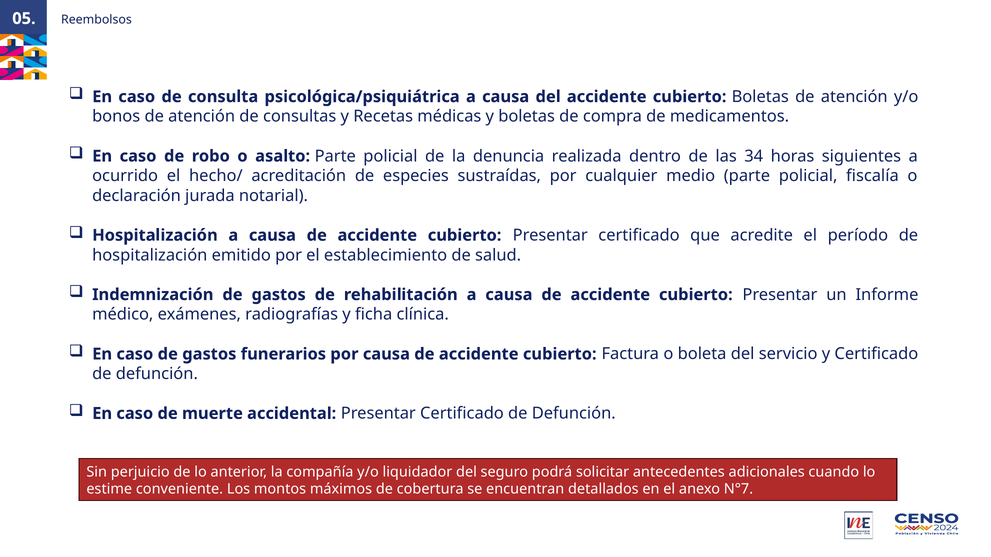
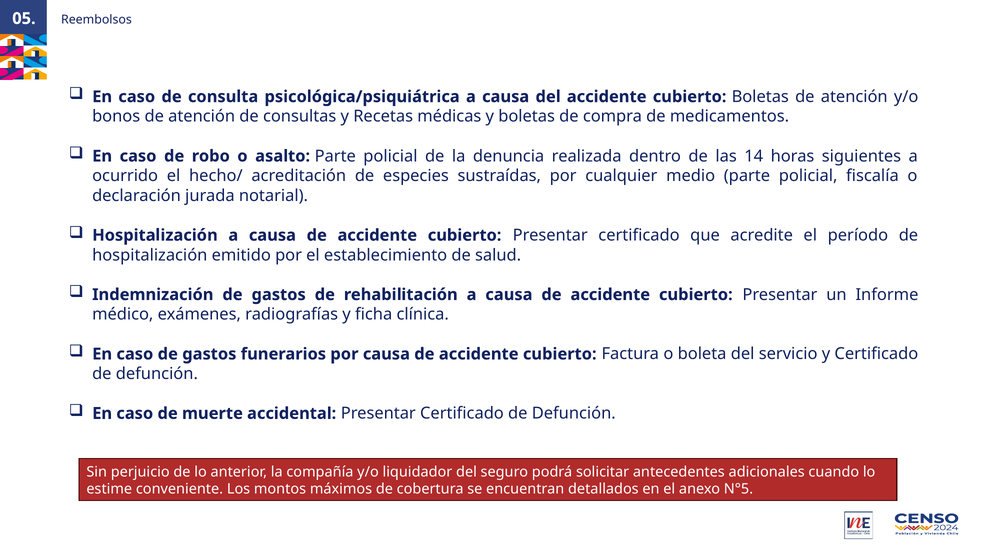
34: 34 -> 14 (754, 156)
N°7: N°7 -> N°5 (738, 490)
